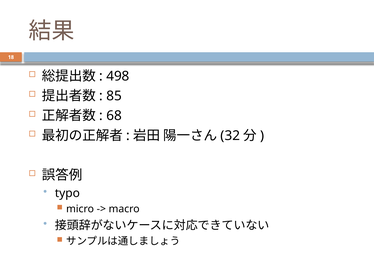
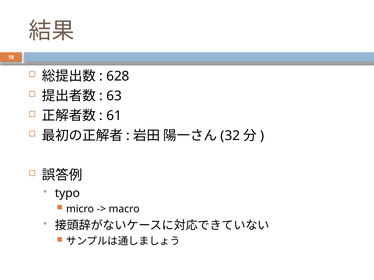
498: 498 -> 628 (118, 76)
85: 85 -> 63 (114, 96)
68: 68 -> 61 (114, 116)
